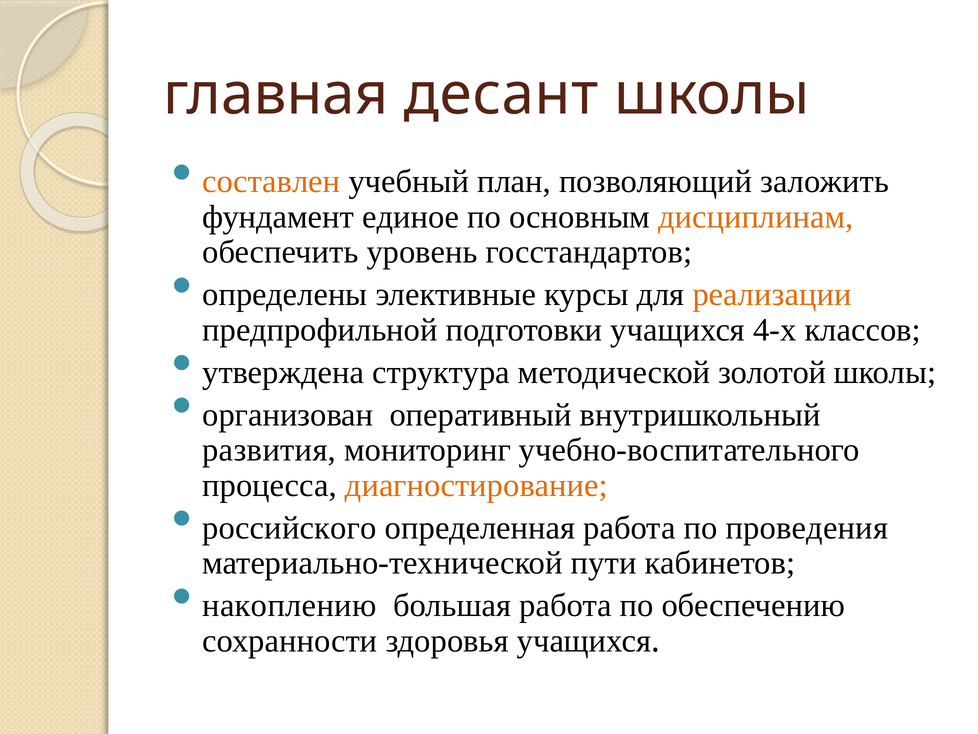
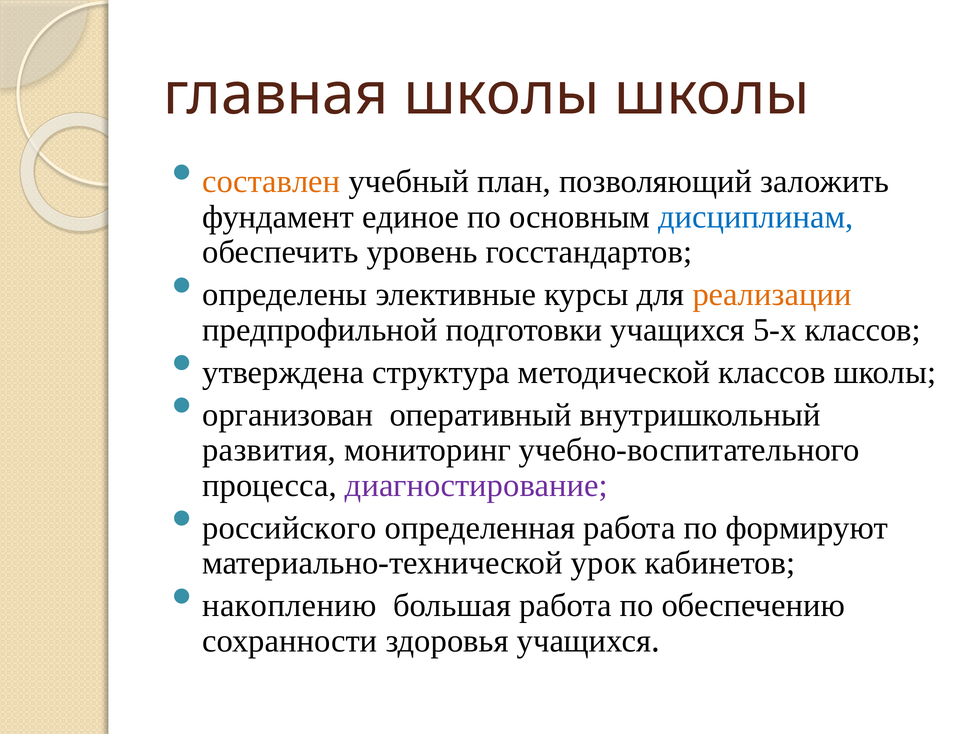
главная десант: десант -> школы (502, 95)
дисциплинам colour: orange -> blue (756, 217)
4-х: 4-х -> 5-х (775, 330)
методической золотой: золотой -> классов (772, 372)
диагностирование colour: orange -> purple (476, 485)
проведения: проведения -> формируют (807, 528)
пути: пути -> урок (604, 563)
